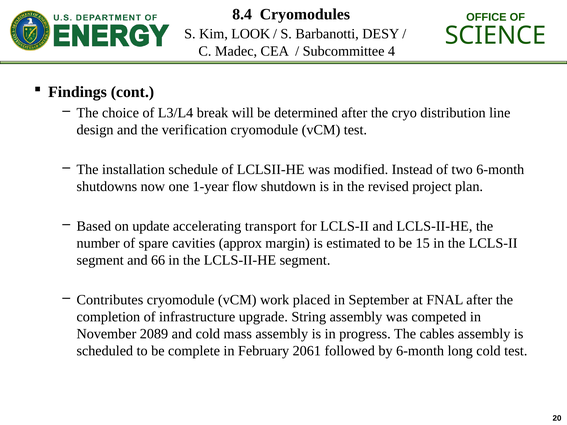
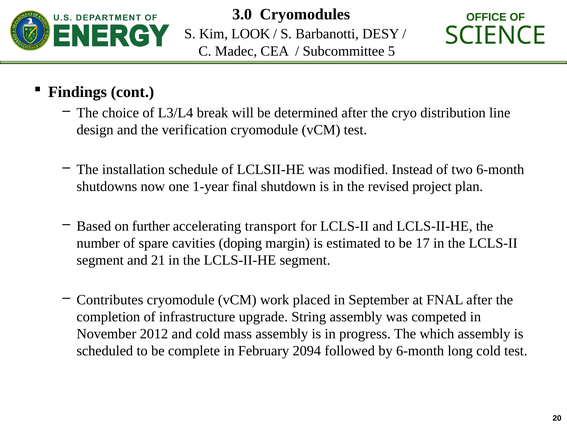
8.4: 8.4 -> 3.0 (242, 14)
4: 4 -> 5 (392, 51)
flow: flow -> final (245, 187)
update: update -> further (151, 226)
approx: approx -> doping (240, 243)
15: 15 -> 17 (423, 243)
66: 66 -> 21 (158, 260)
2089: 2089 -> 2012 (154, 334)
cables: cables -> which (437, 334)
2061: 2061 -> 2094 (307, 351)
